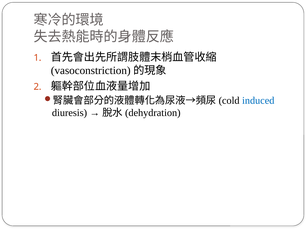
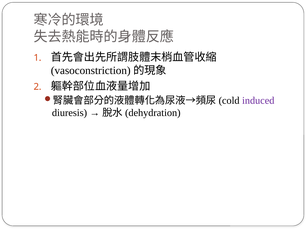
induced colour: blue -> purple (258, 101)
